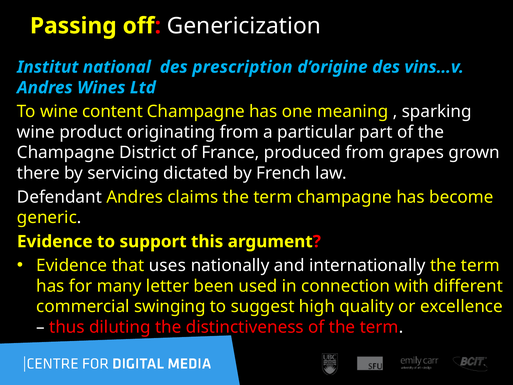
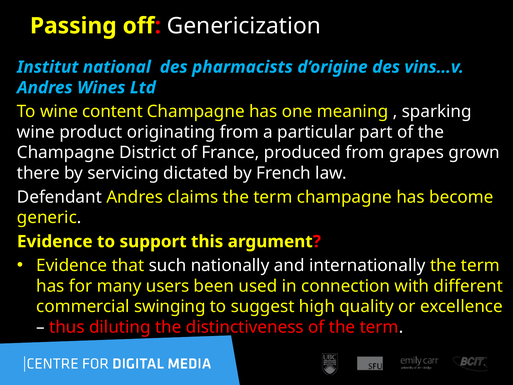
prescription: prescription -> pharmacists (242, 67)
uses: uses -> such (168, 265)
letter: letter -> users (168, 286)
